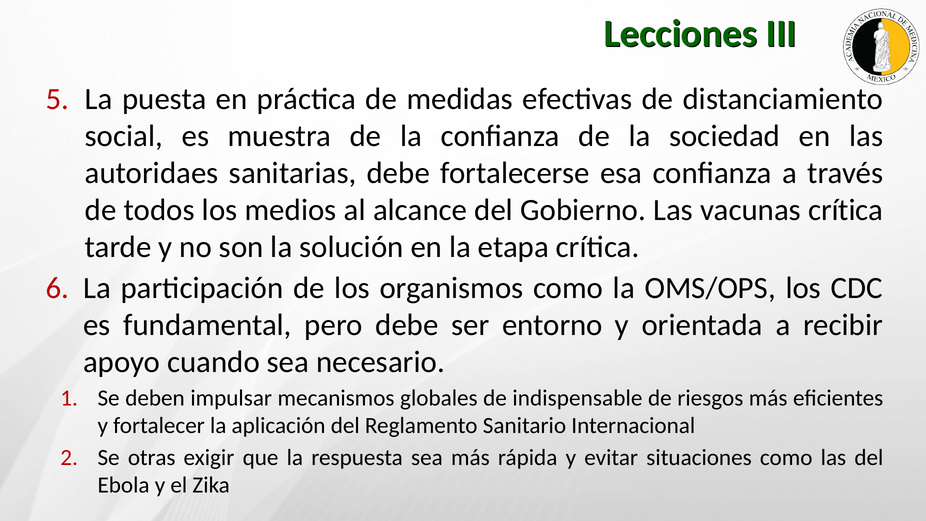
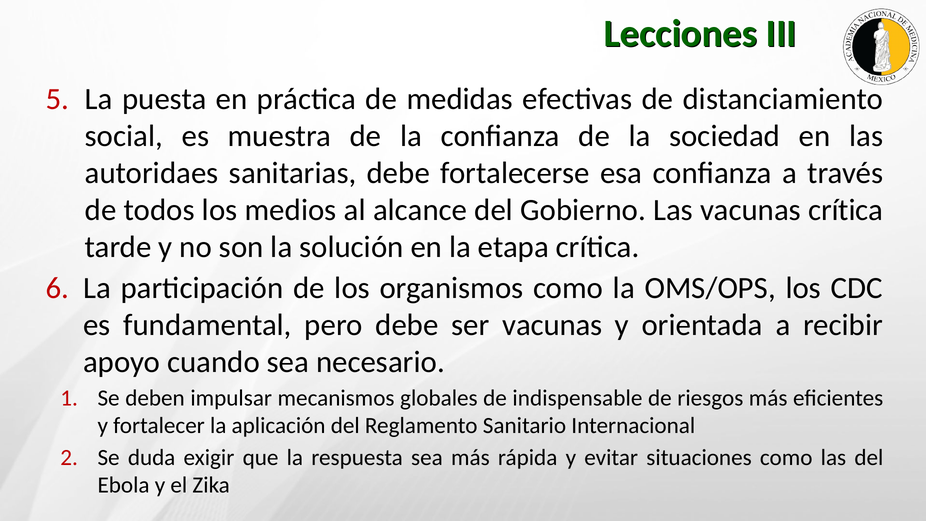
ser entorno: entorno -> vacunas (552, 325)
otras: otras -> duda (152, 457)
